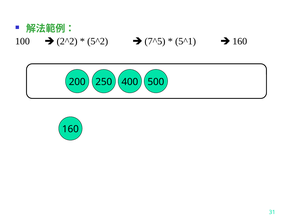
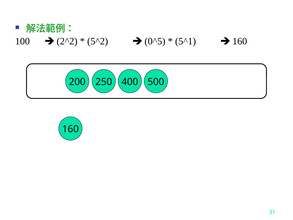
7^5: 7^5 -> 0^5 (155, 41)
